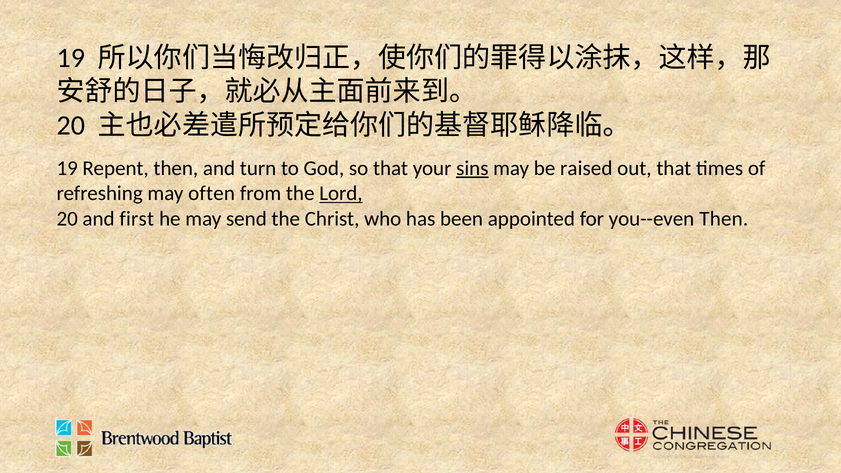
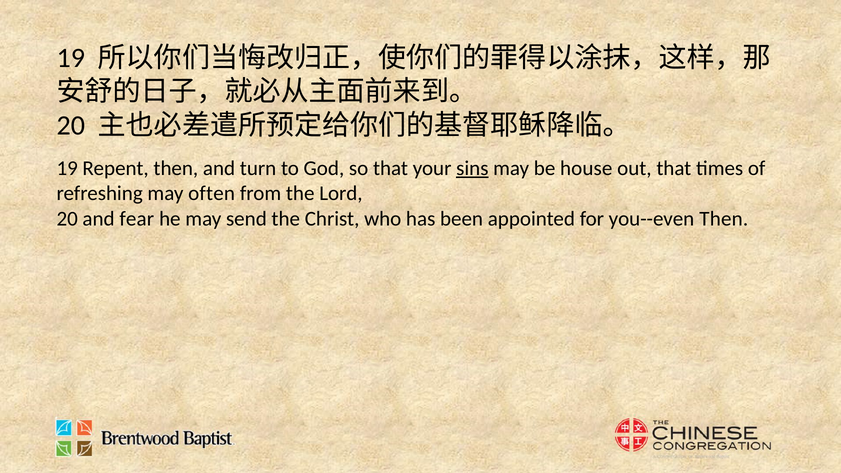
raised: raised -> house (586, 168)
Lord underline: present -> none (341, 193)
first: first -> fear (137, 219)
